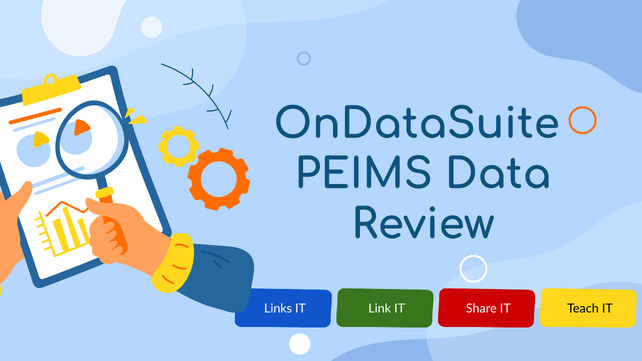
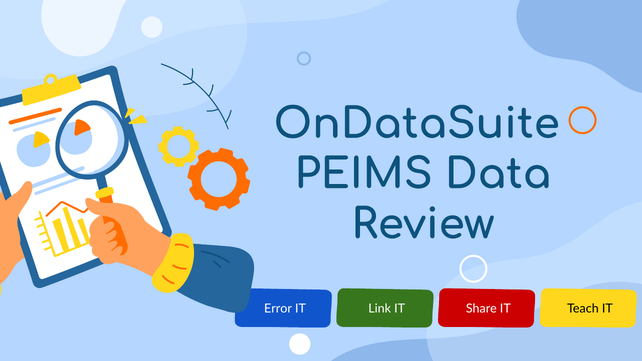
Links: Links -> Error (278, 309)
